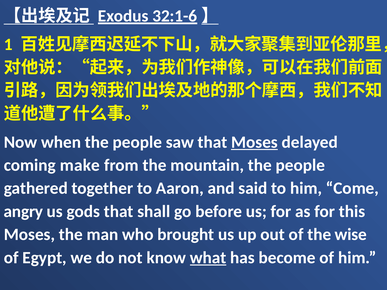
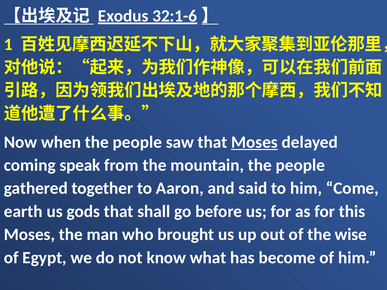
make: make -> speak (80, 165)
angry: angry -> earth (23, 212)
what underline: present -> none (208, 258)
